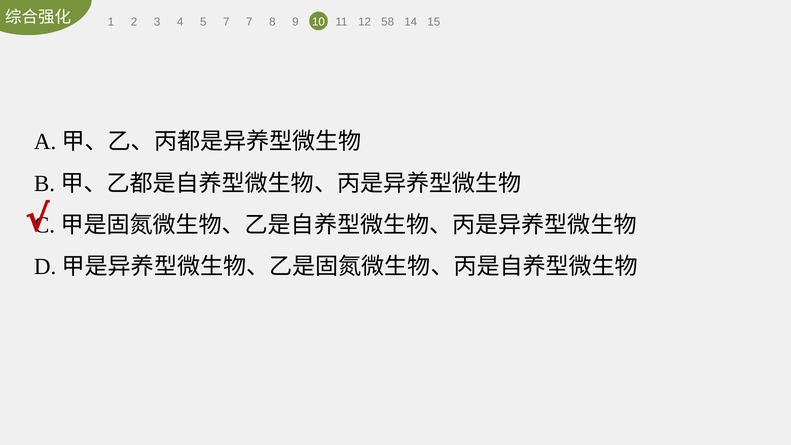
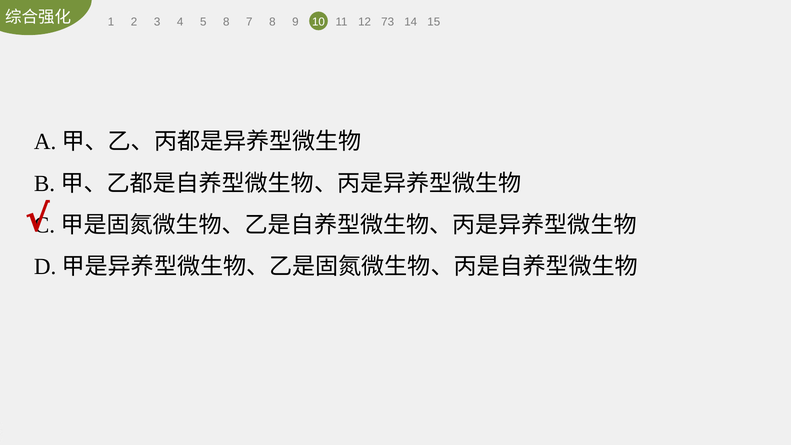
5 7: 7 -> 8 (226, 22)
58: 58 -> 73 (388, 22)
